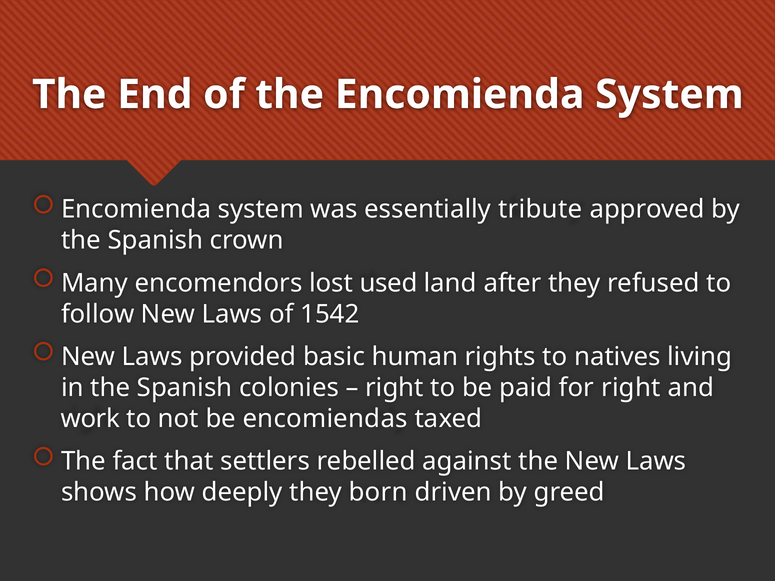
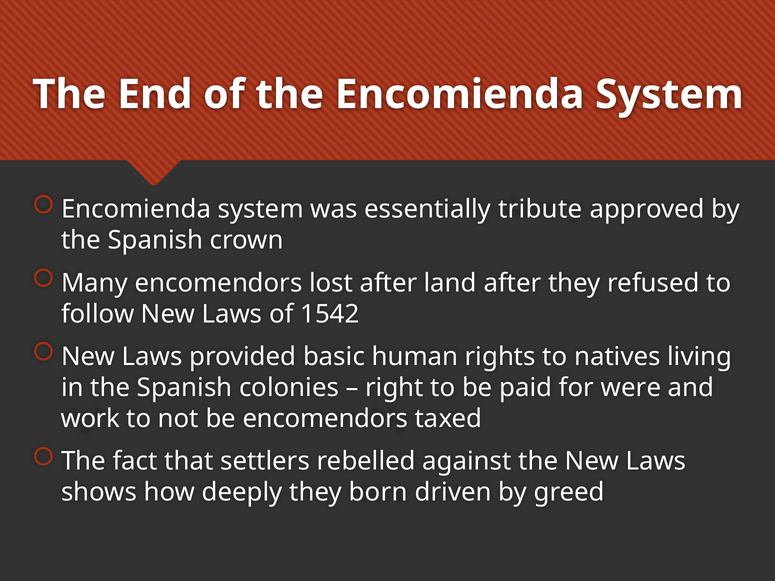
lost used: used -> after (389, 283)
for right: right -> were (631, 388)
be encomiendas: encomiendas -> encomendors (325, 419)
